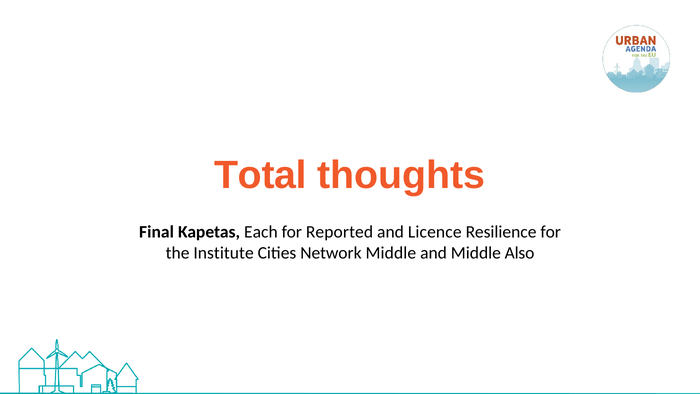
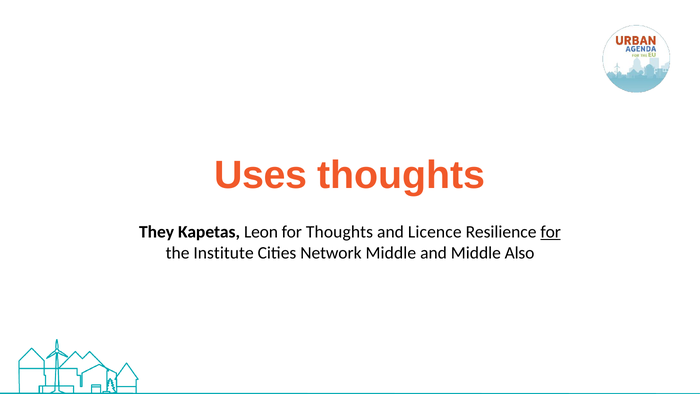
Total: Total -> Uses (260, 175)
Final: Final -> They (157, 232)
Each: Each -> Leon (261, 232)
for Reported: Reported -> Thoughts (339, 232)
for underline: none -> present (551, 232)
